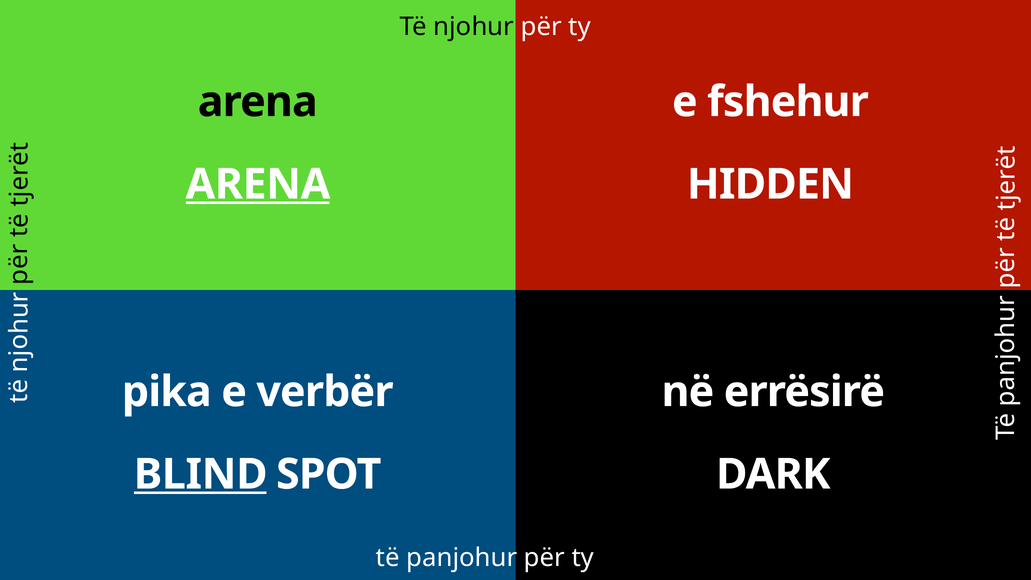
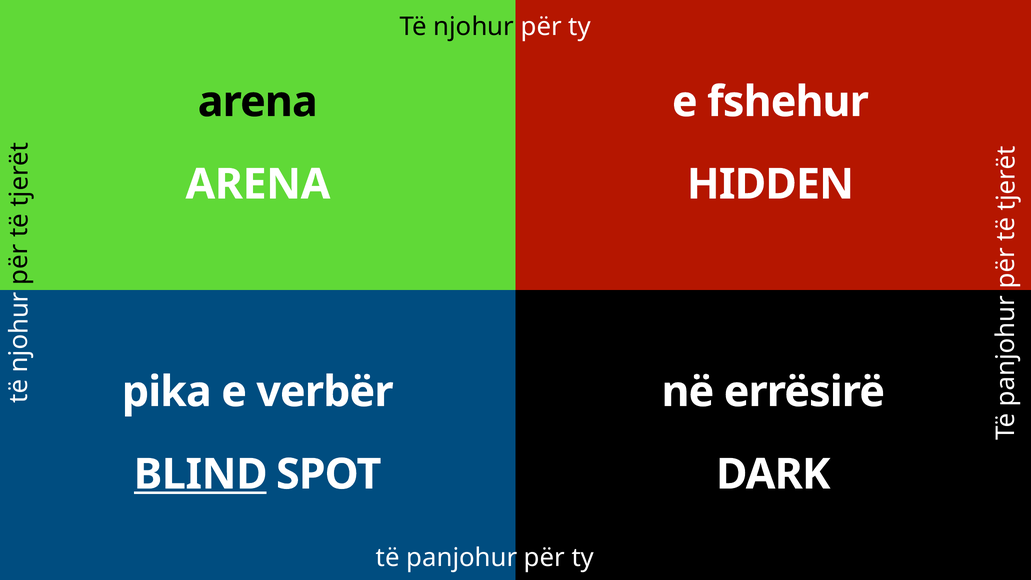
ARENA underline: present -> none (258, 184)
